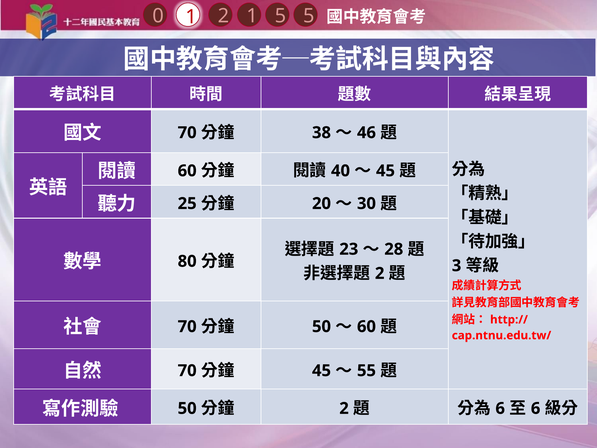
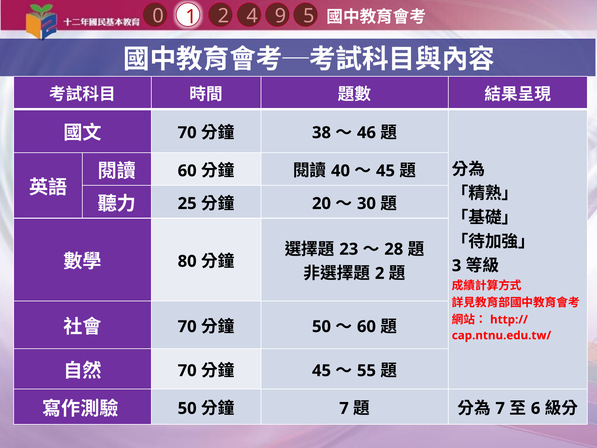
2 5: 5 -> 9 (281, 16)
1 1: 1 -> 4 (252, 16)
2: 2 -> 7 (344, 408)
6: 6 -> 7 (500, 408)
